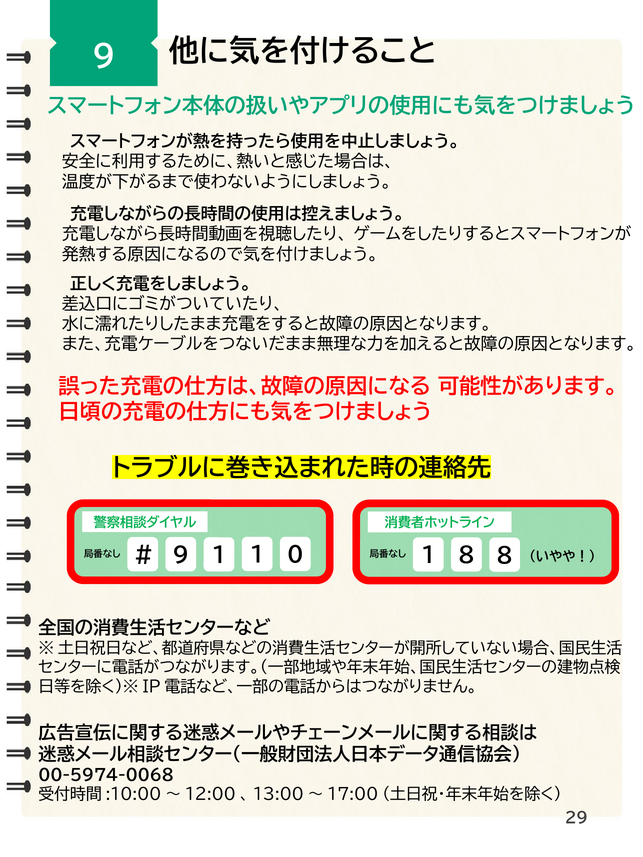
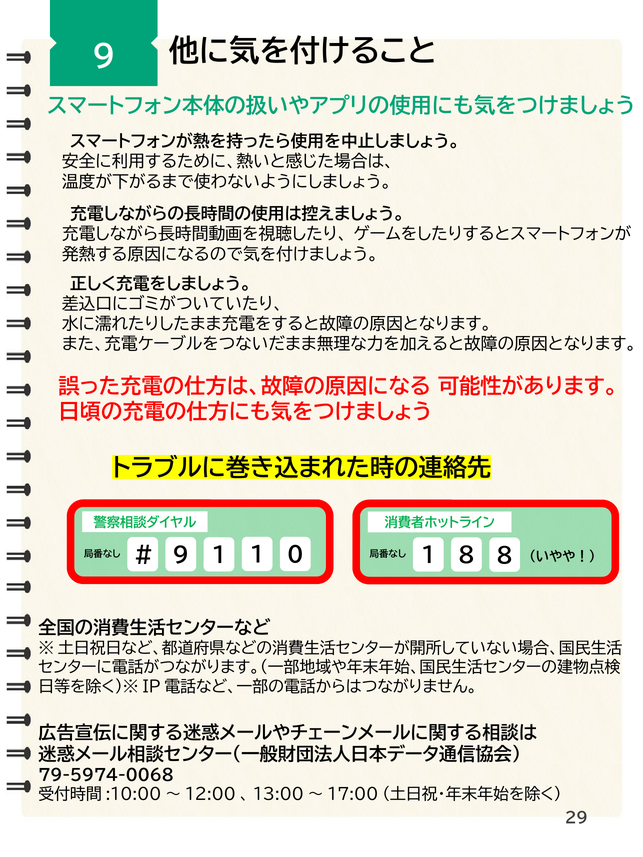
00-5974-0068: 00-5974-0068 -> 79-5974-0068 (106, 775)
